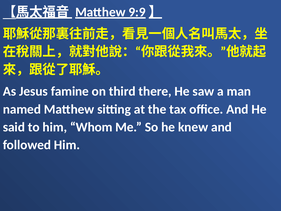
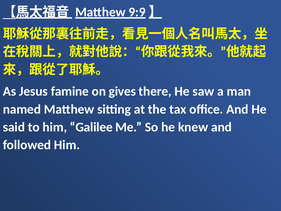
third: third -> gives (122, 91)
Whom: Whom -> Galilee (91, 127)
